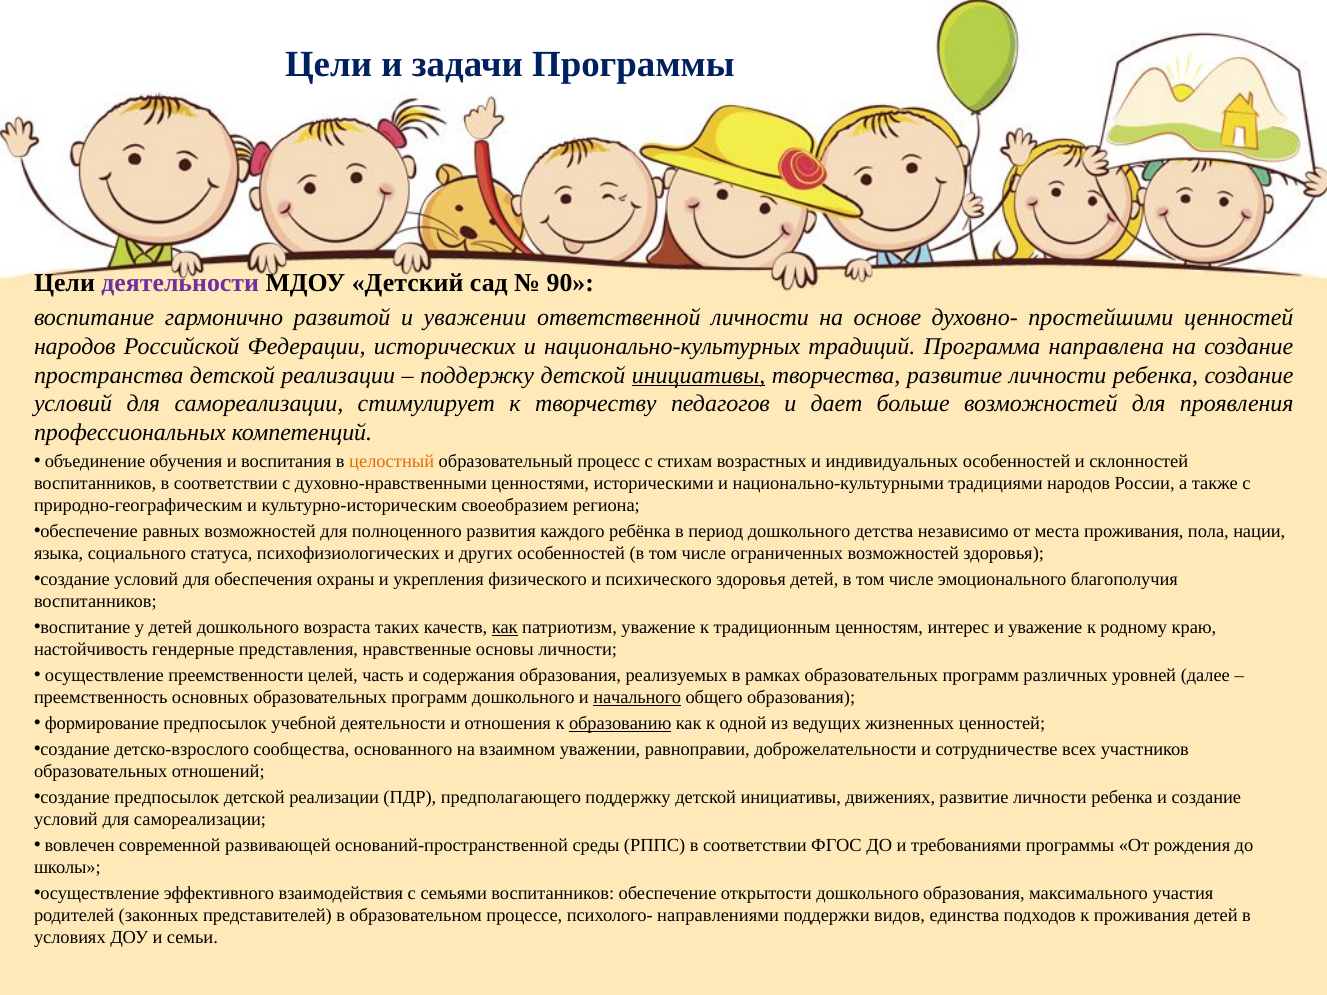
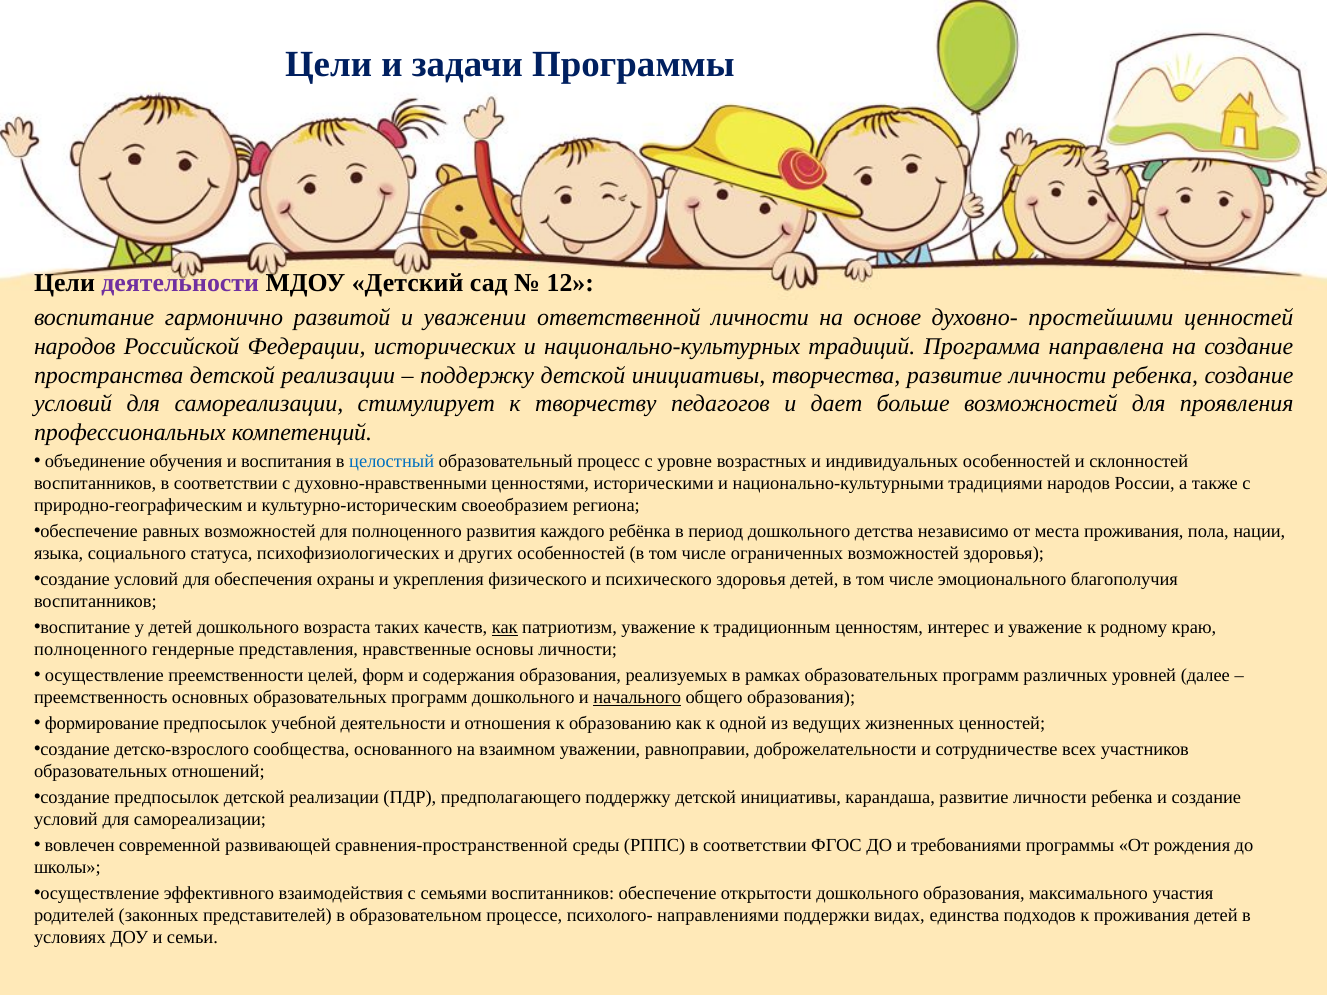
90: 90 -> 12 (570, 283)
инициативы underline: present -> none (699, 375)
целостный colour: orange -> blue (392, 462)
стихам: стихам -> уровне (685, 462)
настойчивость: настойчивость -> полноценного (91, 650)
часть: часть -> форм (383, 676)
образованию underline: present -> none (620, 724)
движениях: движениях -> карандаша (890, 798)
оснований-пространственной: оснований-пространственной -> сравнения-пространственной (451, 846)
видов: видов -> видах (899, 916)
